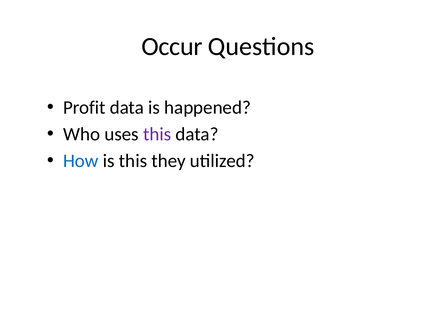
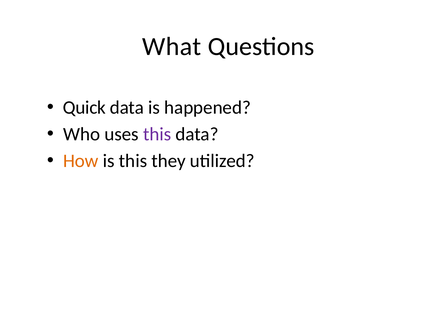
Occur: Occur -> What (172, 46)
Profit: Profit -> Quick (84, 108)
How colour: blue -> orange (81, 161)
